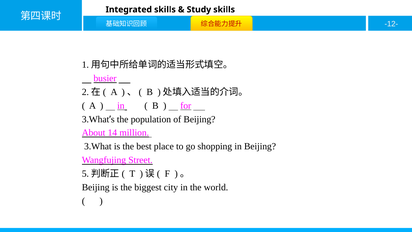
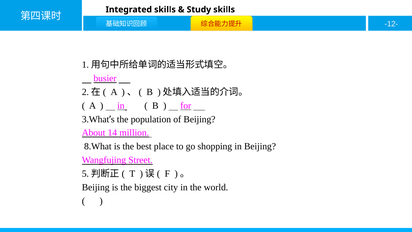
3.What: 3.What -> 8.What (98, 146)
